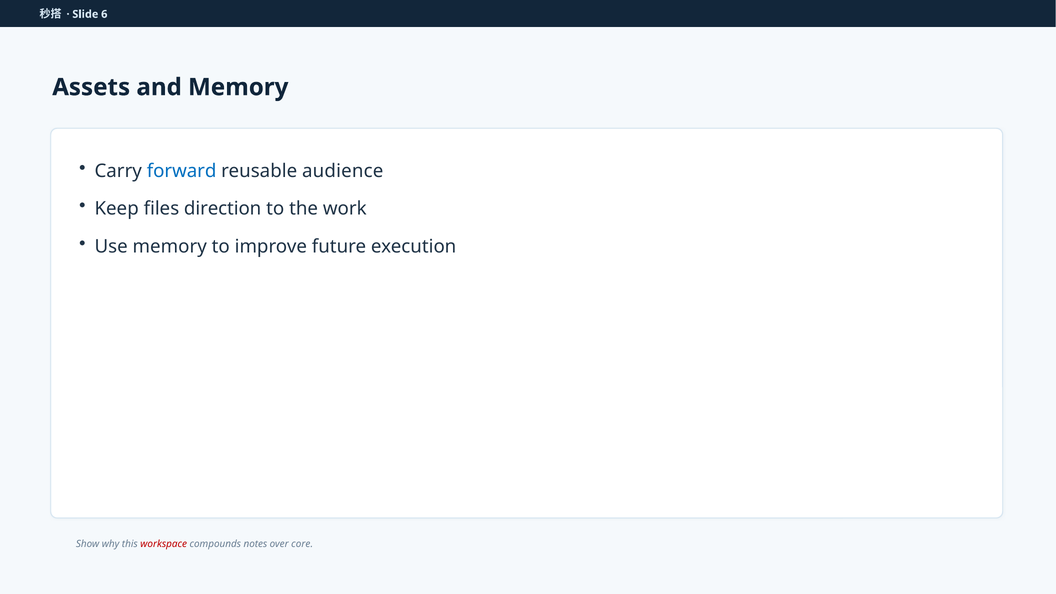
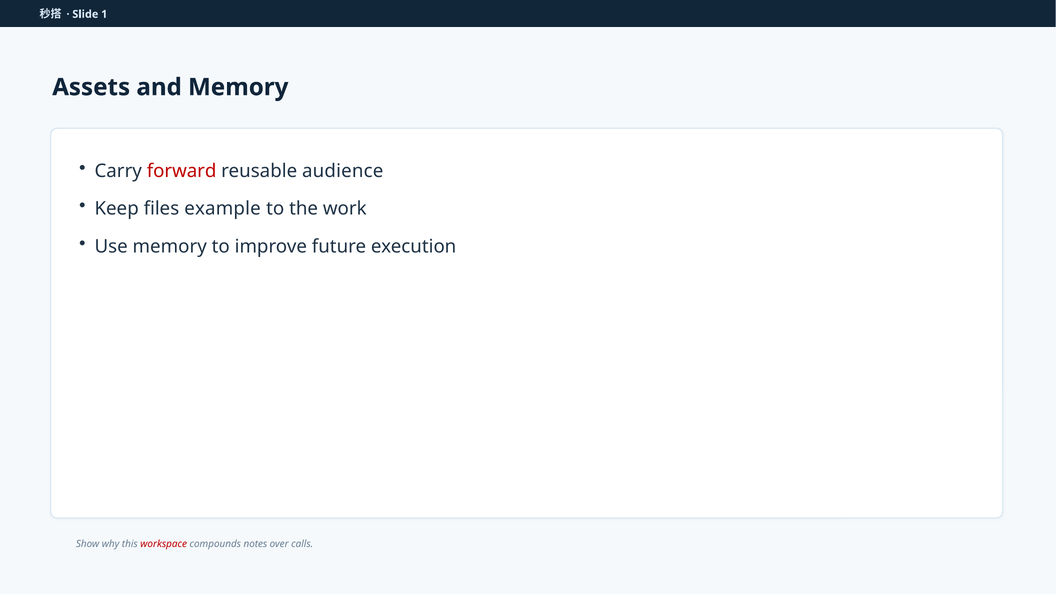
6: 6 -> 1 (104, 14)
forward colour: blue -> red (182, 171)
direction: direction -> example (223, 209)
core: core -> calls (302, 544)
